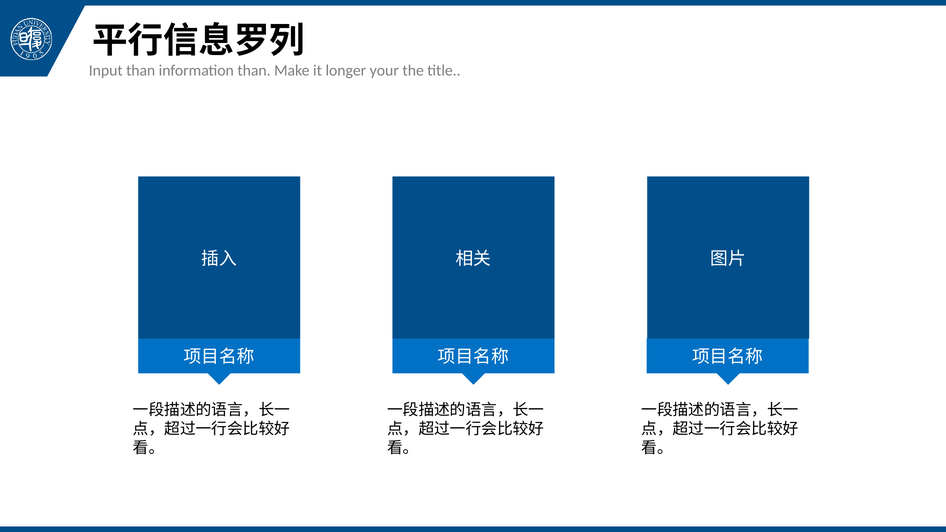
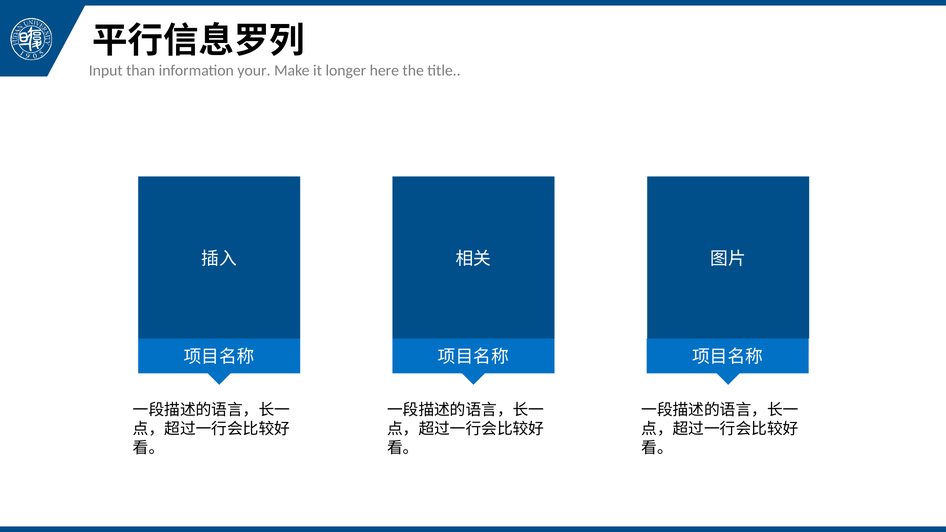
information than: than -> your (254, 71)
your: your -> here (384, 71)
